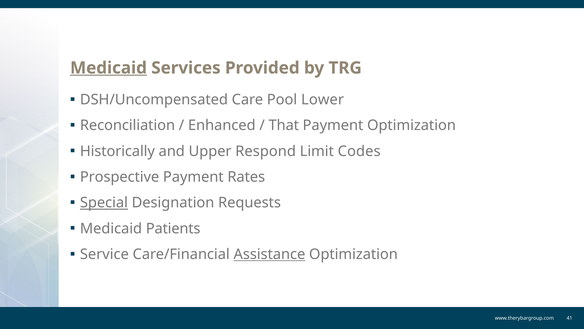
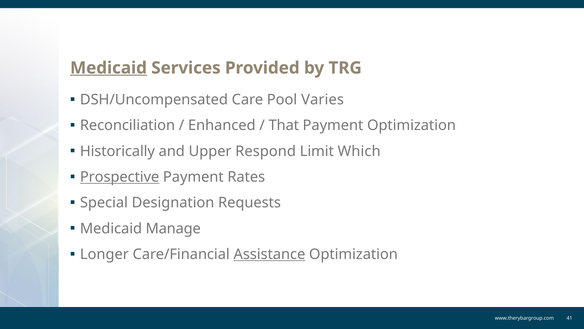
Lower: Lower -> Varies (323, 100)
Codes: Codes -> Which (359, 151)
Prospective underline: none -> present (120, 177)
Special underline: present -> none (104, 202)
Patients: Patients -> Manage (173, 228)
Service: Service -> Longer (104, 254)
